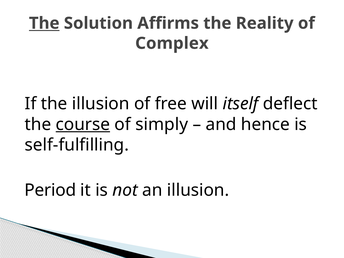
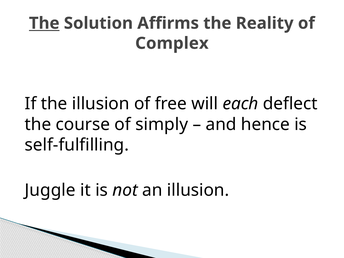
itself: itself -> each (241, 104)
course underline: present -> none (83, 124)
Period: Period -> Juggle (50, 190)
